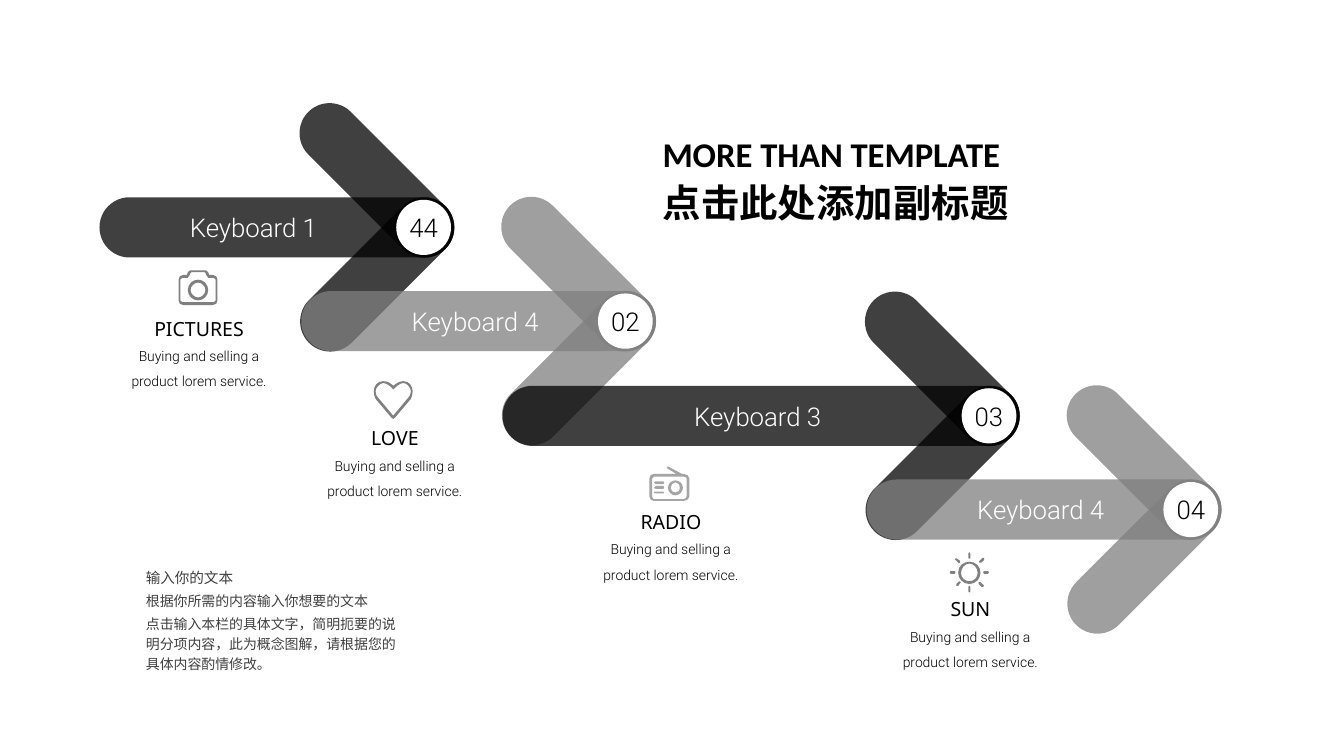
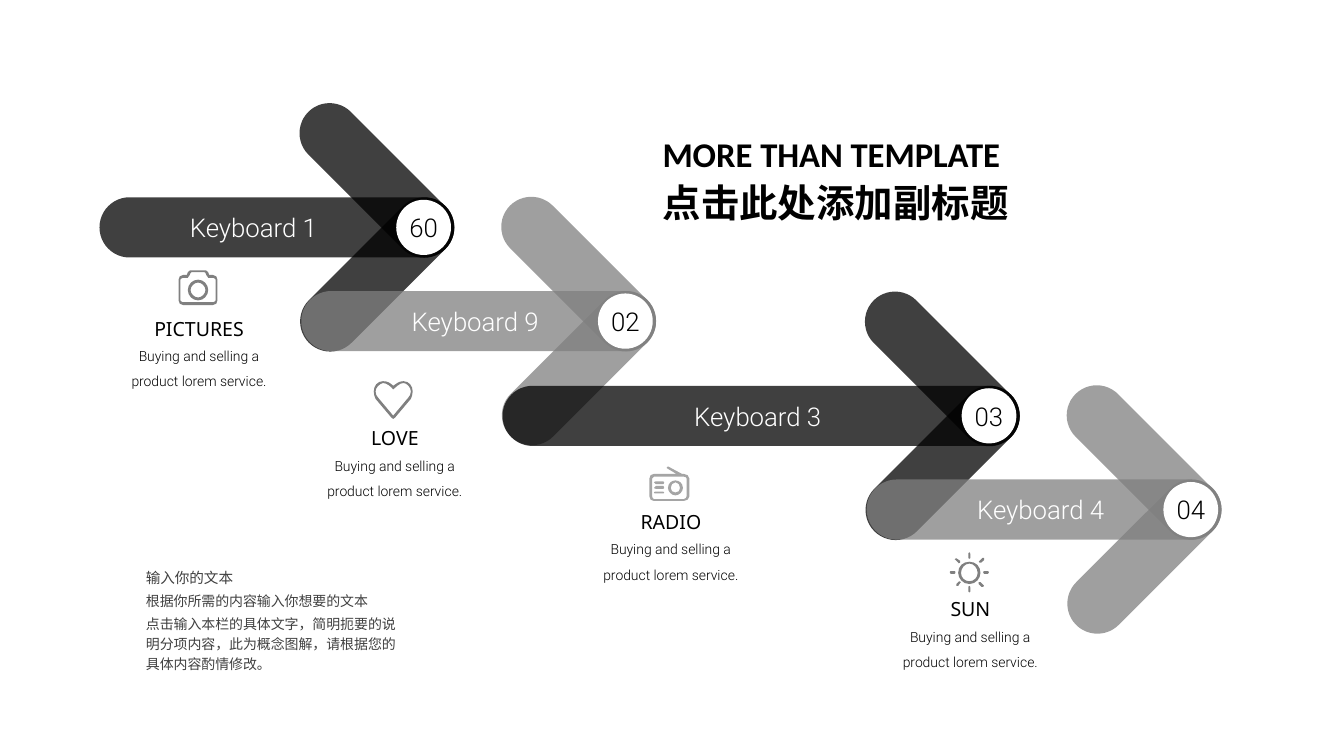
44: 44 -> 60 (424, 229)
4: 4 -> 9 (531, 323)
